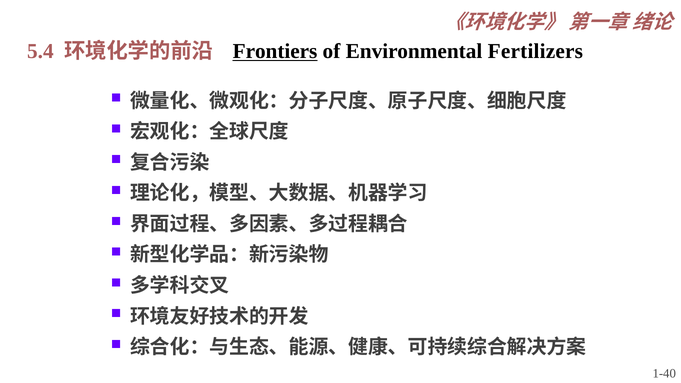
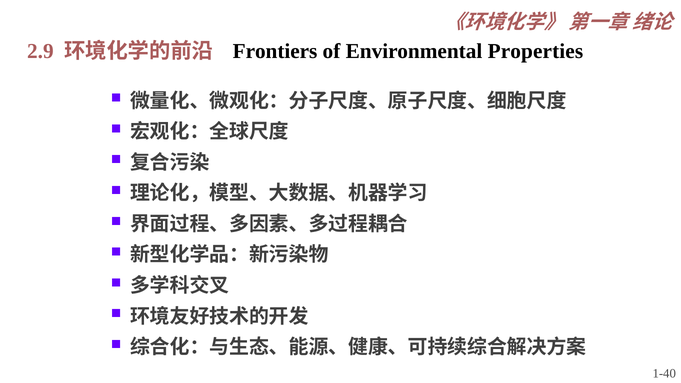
5.4: 5.4 -> 2.9 (40, 51)
Frontiers underline: present -> none (275, 51)
Fertilizers: Fertilizers -> Properties (535, 51)
